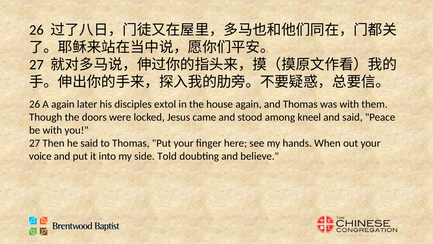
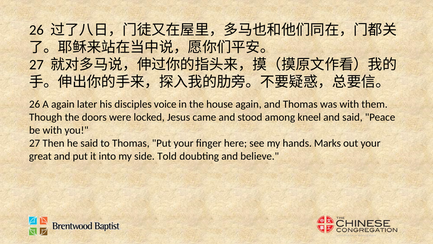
extol: extol -> voice (165, 104)
When: When -> Marks (327, 143)
voice: voice -> great (40, 156)
